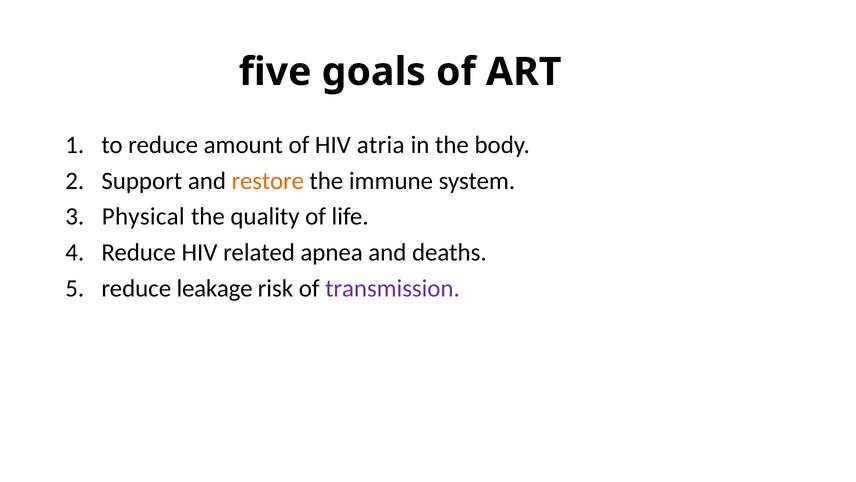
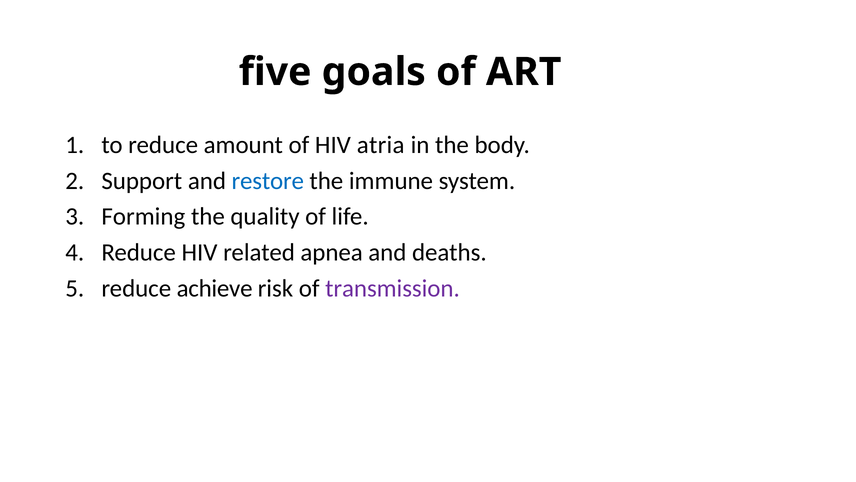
restore colour: orange -> blue (268, 181)
Physical: Physical -> Forming (143, 217)
leakage: leakage -> achieve (215, 288)
